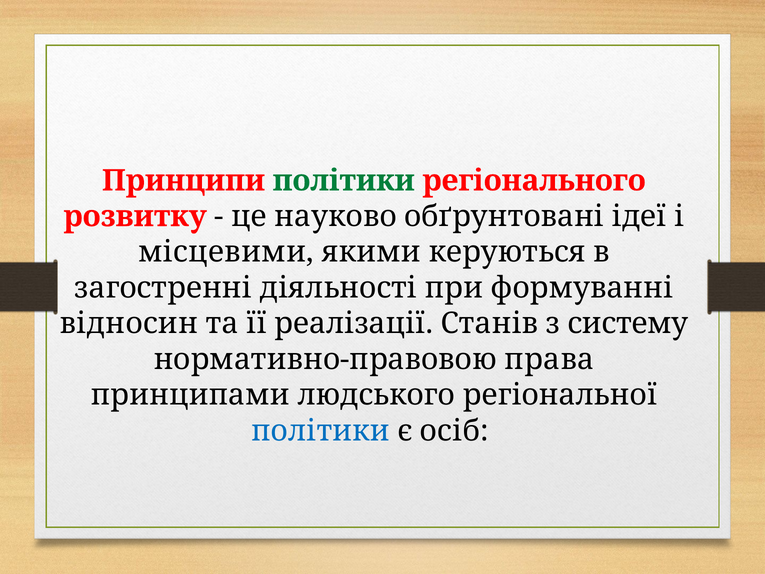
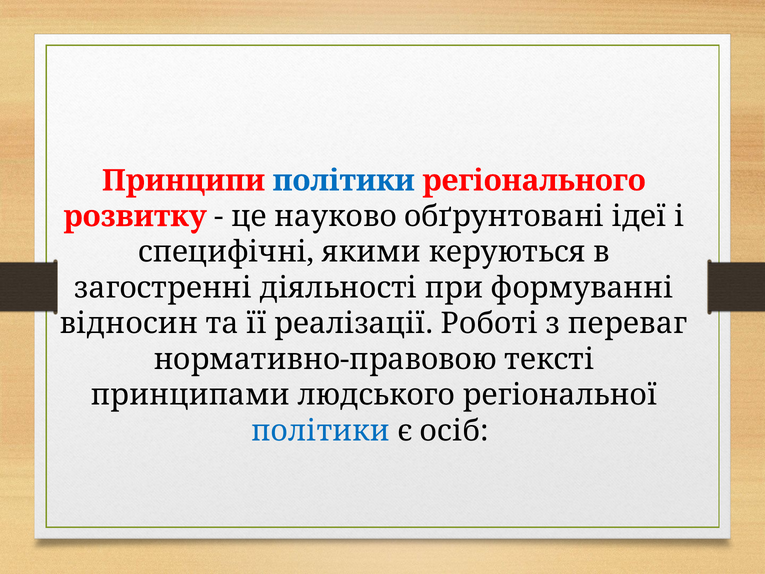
політики colour: green -> blue (344, 181)
місцевими: місцевими -> специфічні (226, 252)
Станів: Станів -> Роботі (489, 323)
систему: систему -> переваг (628, 323)
права: права -> тексті (549, 359)
